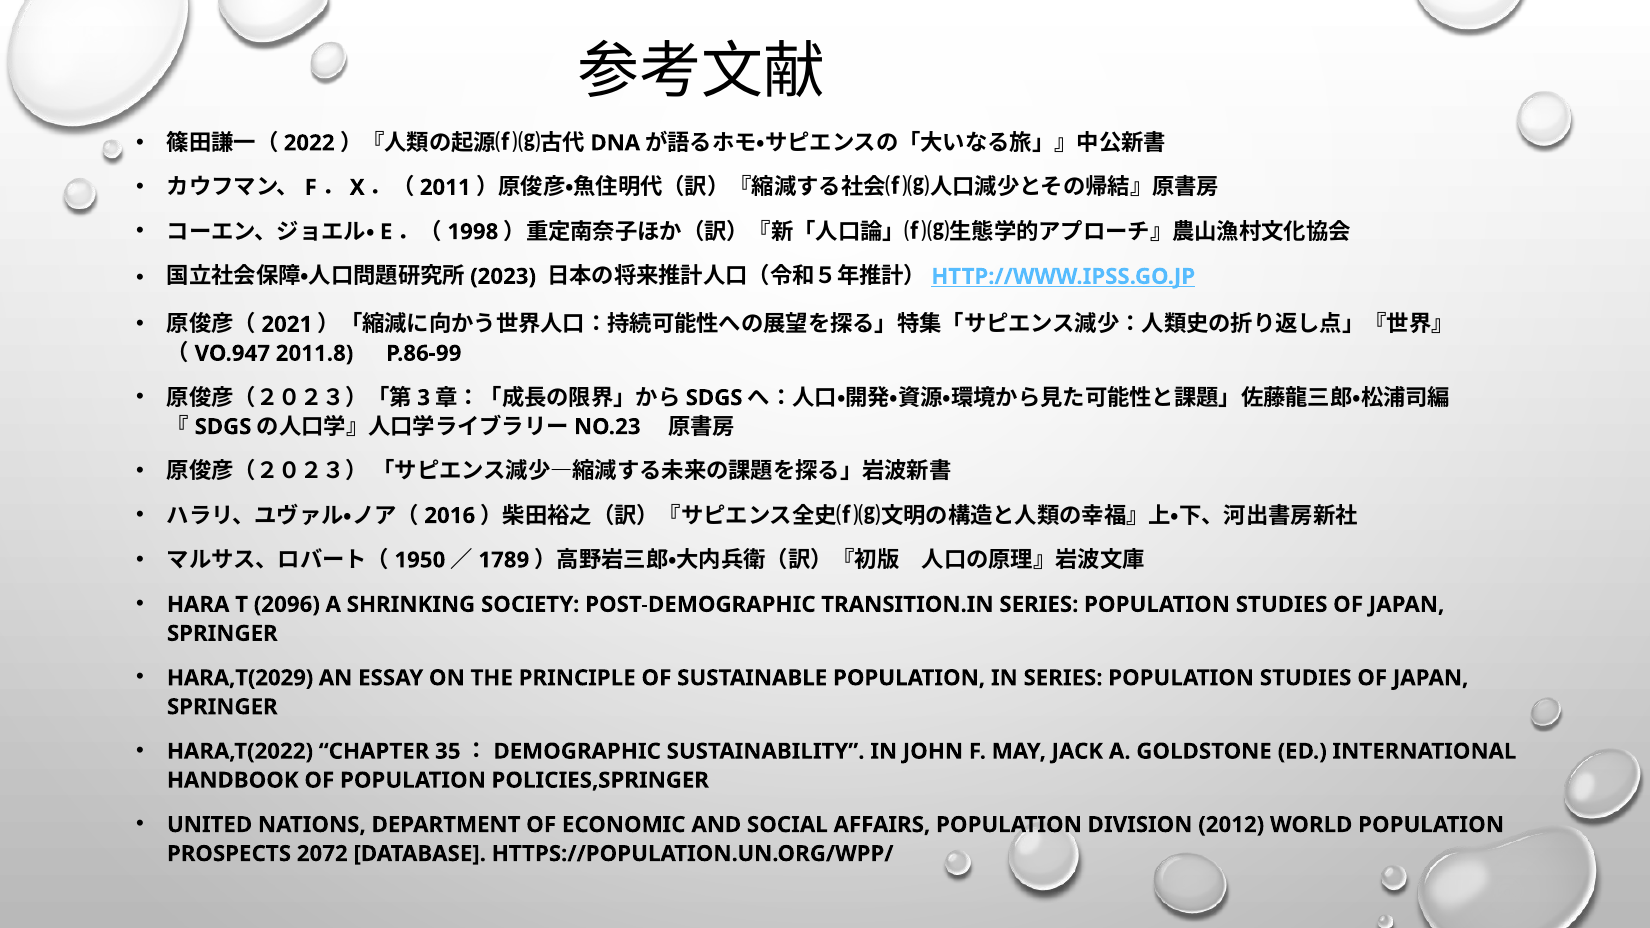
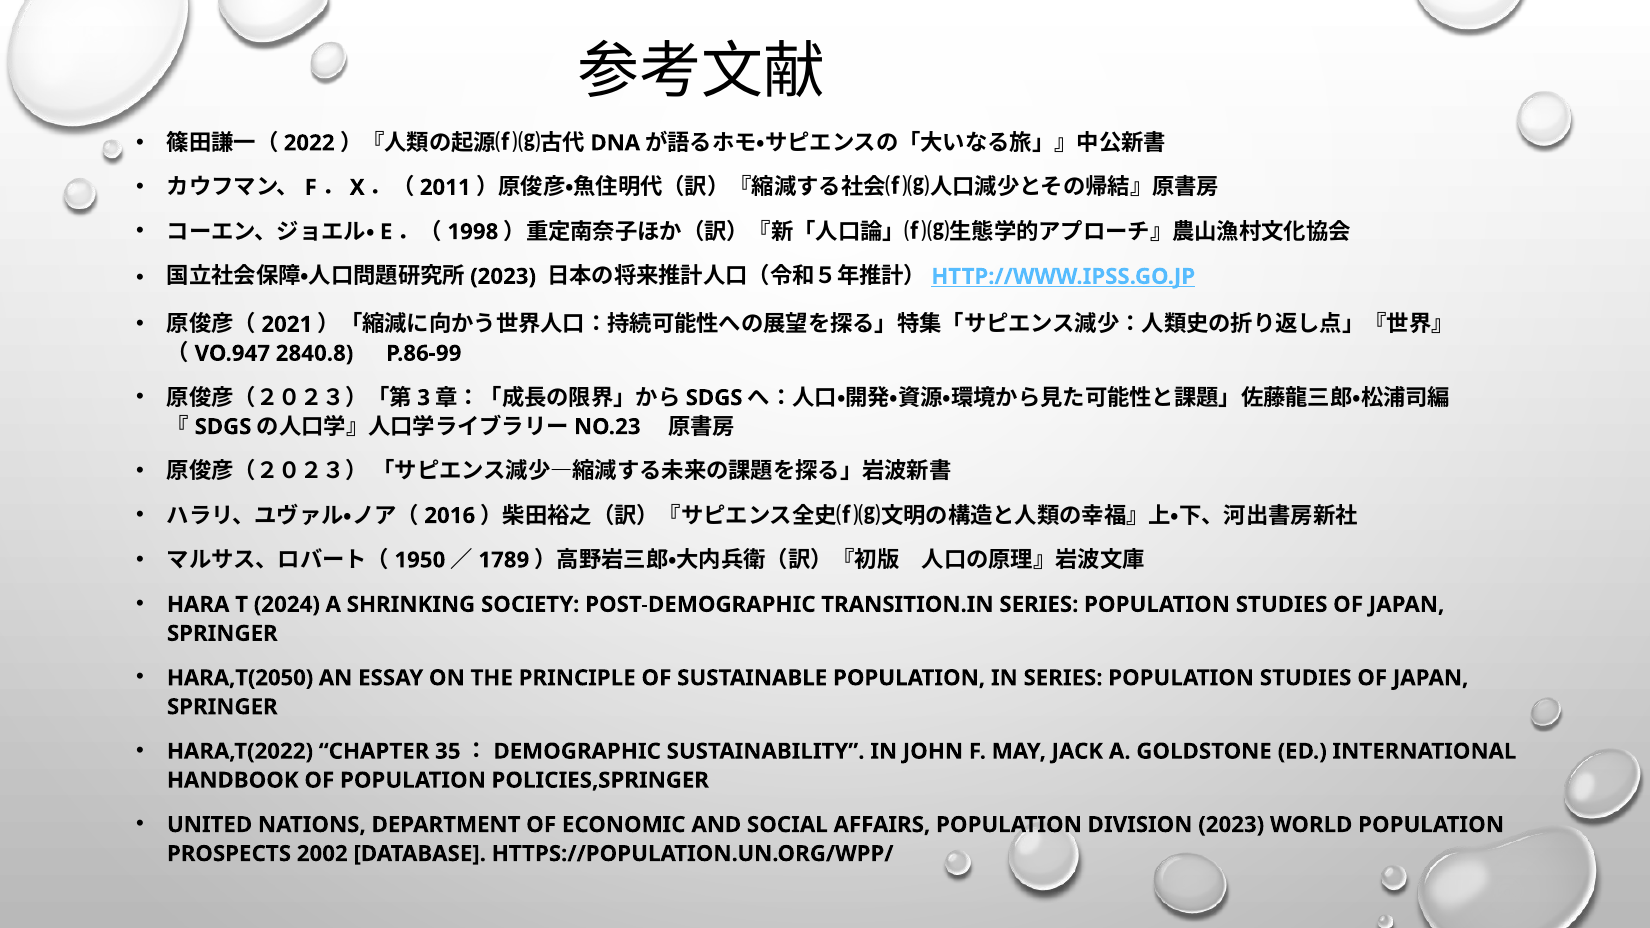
2011.8: 2011.8 -> 2840.8 (315, 353)
2096: 2096 -> 2024 (287, 605)
HARA,T(2029: HARA,T(2029 -> HARA,T(2050 (240, 678)
DIVISION 2012: 2012 -> 2023 (1231, 825)
2072: 2072 -> 2002 (322, 854)
